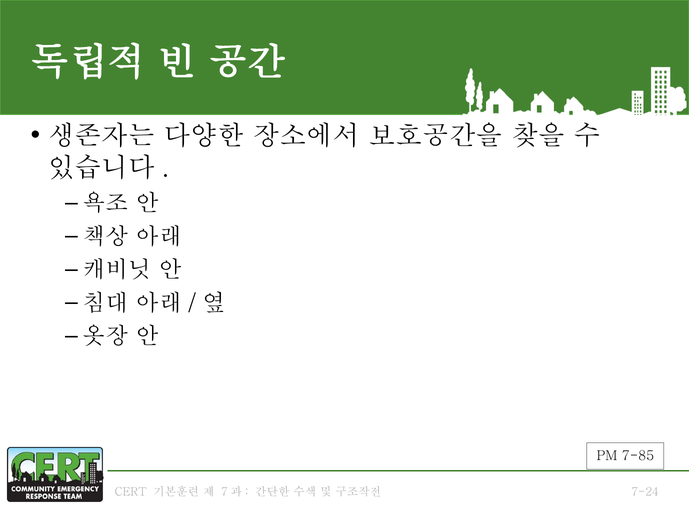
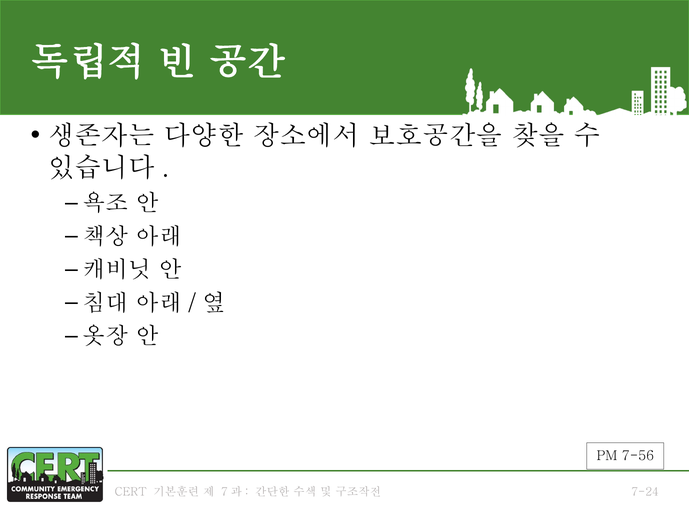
7-85: 7-85 -> 7-56 (638, 457)
